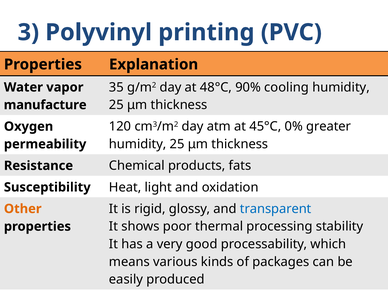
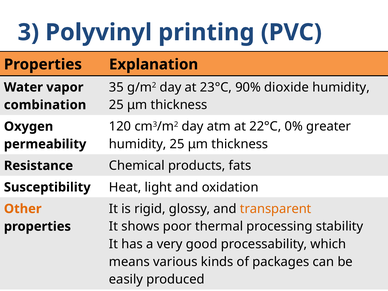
48°C: 48°C -> 23°C (216, 87)
cooling: cooling -> dioxide (287, 87)
manufacture: manufacture -> combination (45, 105)
45°C: 45°C -> 22°C (265, 126)
transparent colour: blue -> orange (276, 209)
